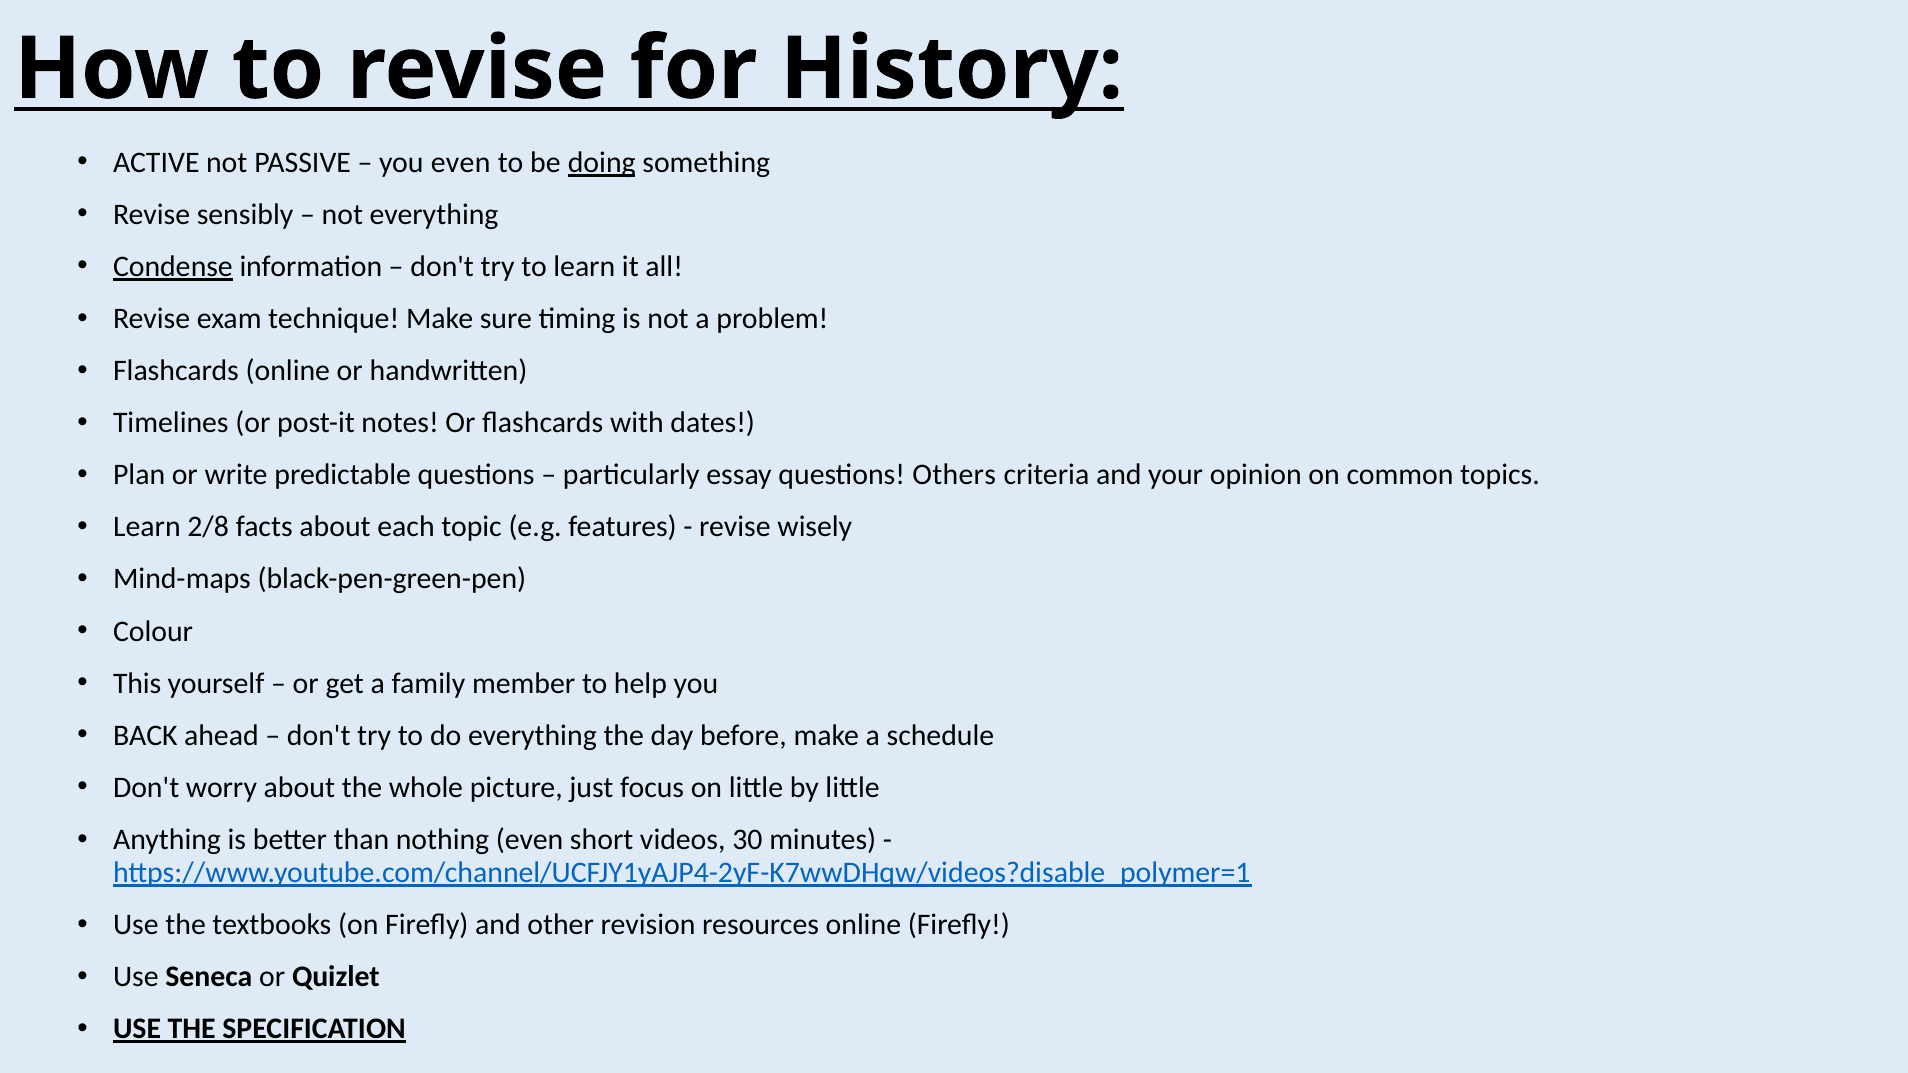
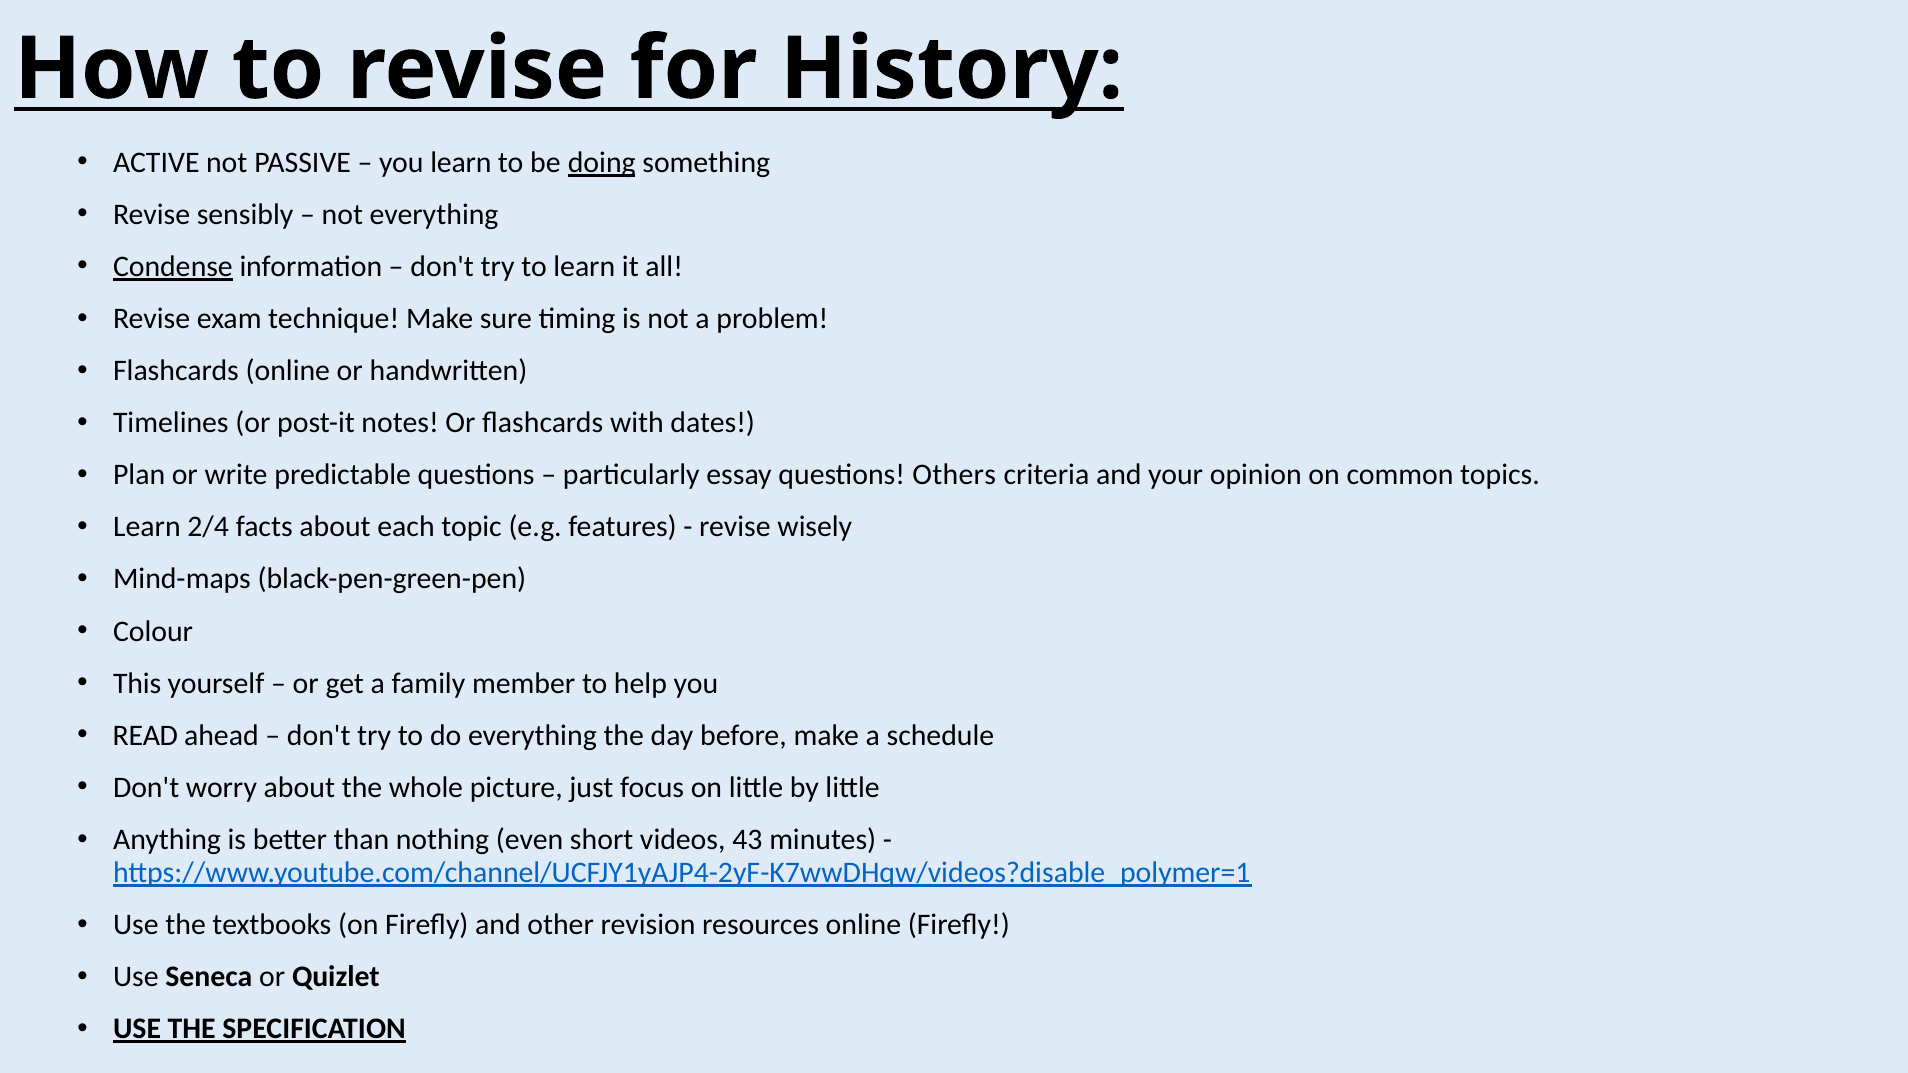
you even: even -> learn (461, 162)
2/8: 2/8 -> 2/4 (208, 527)
BACK: BACK -> READ (145, 736)
30: 30 -> 43 (747, 840)
